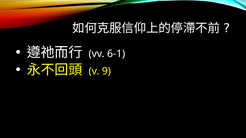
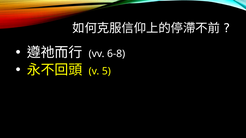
6-1: 6-1 -> 6-8 (116, 54)
9: 9 -> 5 (106, 71)
